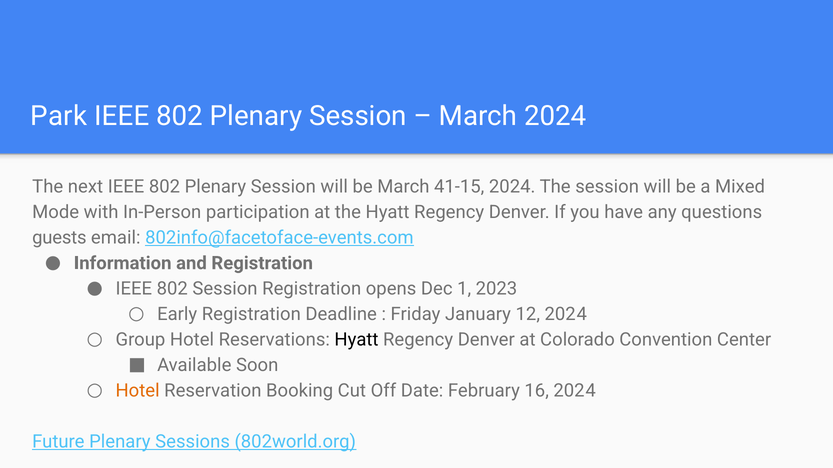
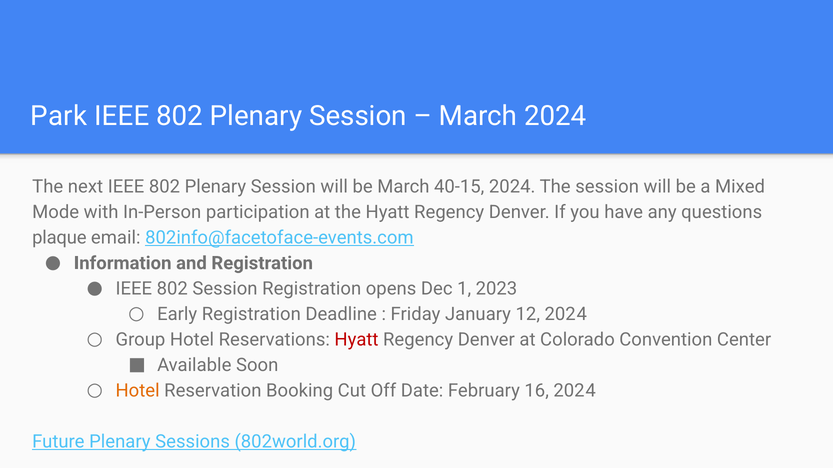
41-15: 41-15 -> 40-15 (459, 187)
guests: guests -> plaque (59, 238)
Hyatt colour: black -> red (356, 340)
